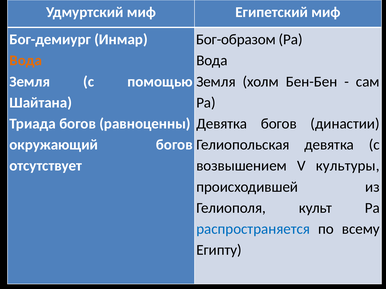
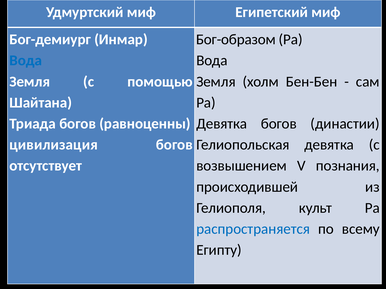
Вода colour: orange -> blue (26, 61)
окружающий: окружающий -> цивилизация (54, 145)
культуры: культуры -> познания (348, 166)
